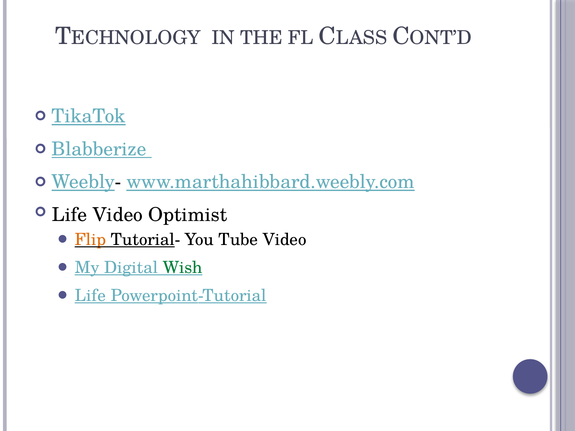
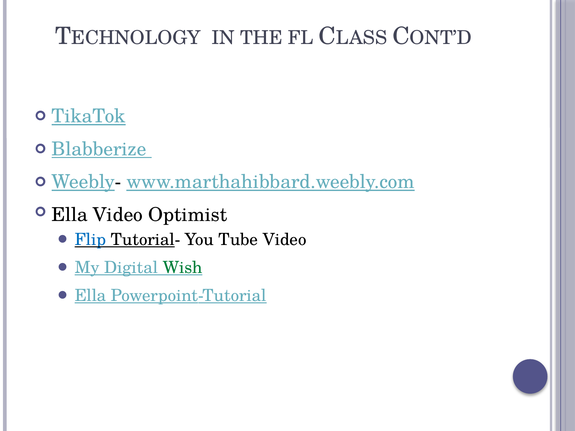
Life: Life -> Ella (70, 215)
Flip colour: orange -> blue (90, 240)
Life: Life -> Ella (90, 296)
